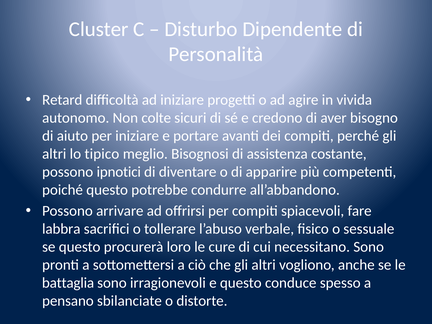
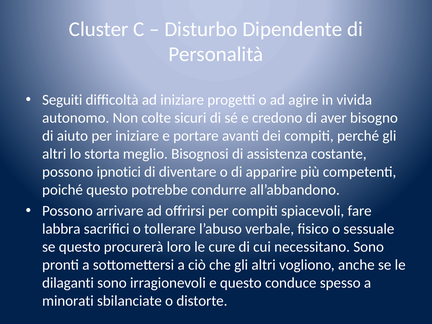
Retard: Retard -> Seguiti (62, 100)
tipico: tipico -> storta (102, 154)
battaglia: battaglia -> dilaganti (68, 283)
pensano: pensano -> minorati (68, 301)
